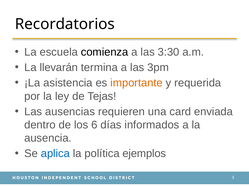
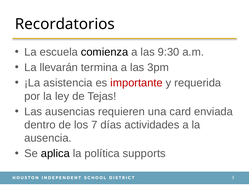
3:30: 3:30 -> 9:30 (169, 52)
importante colour: orange -> red (137, 83)
6: 6 -> 7 (94, 125)
informados: informados -> actividades (152, 125)
aplica colour: blue -> black (55, 154)
ejemplos: ejemplos -> supports (144, 154)
